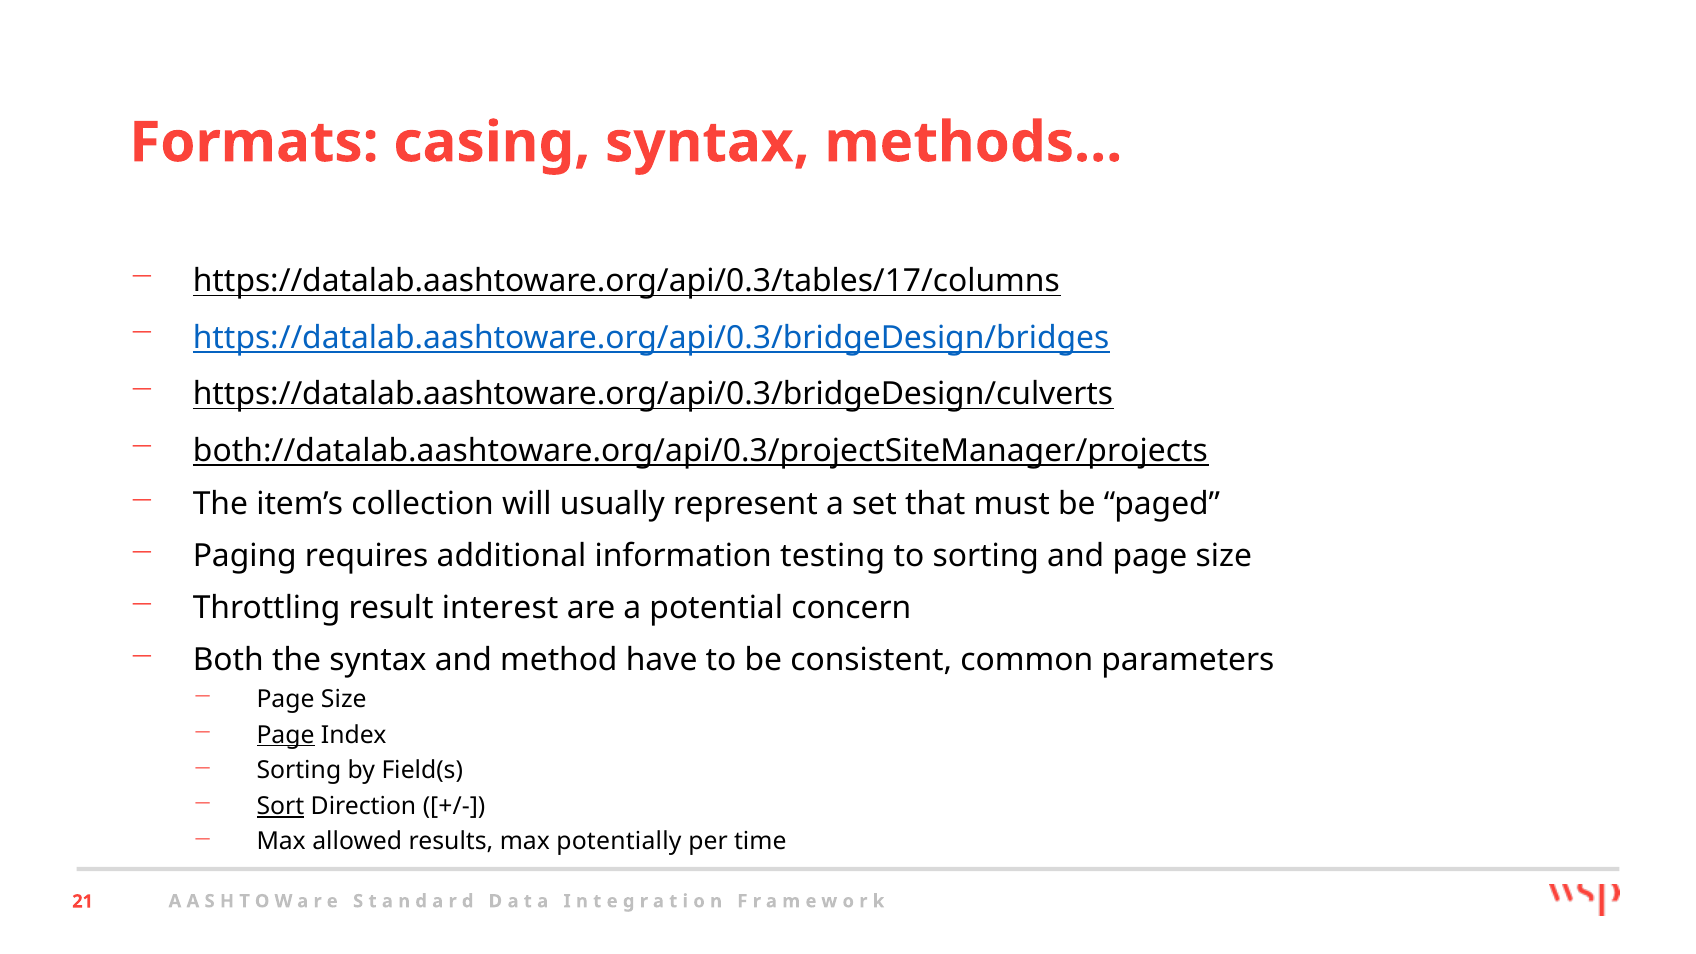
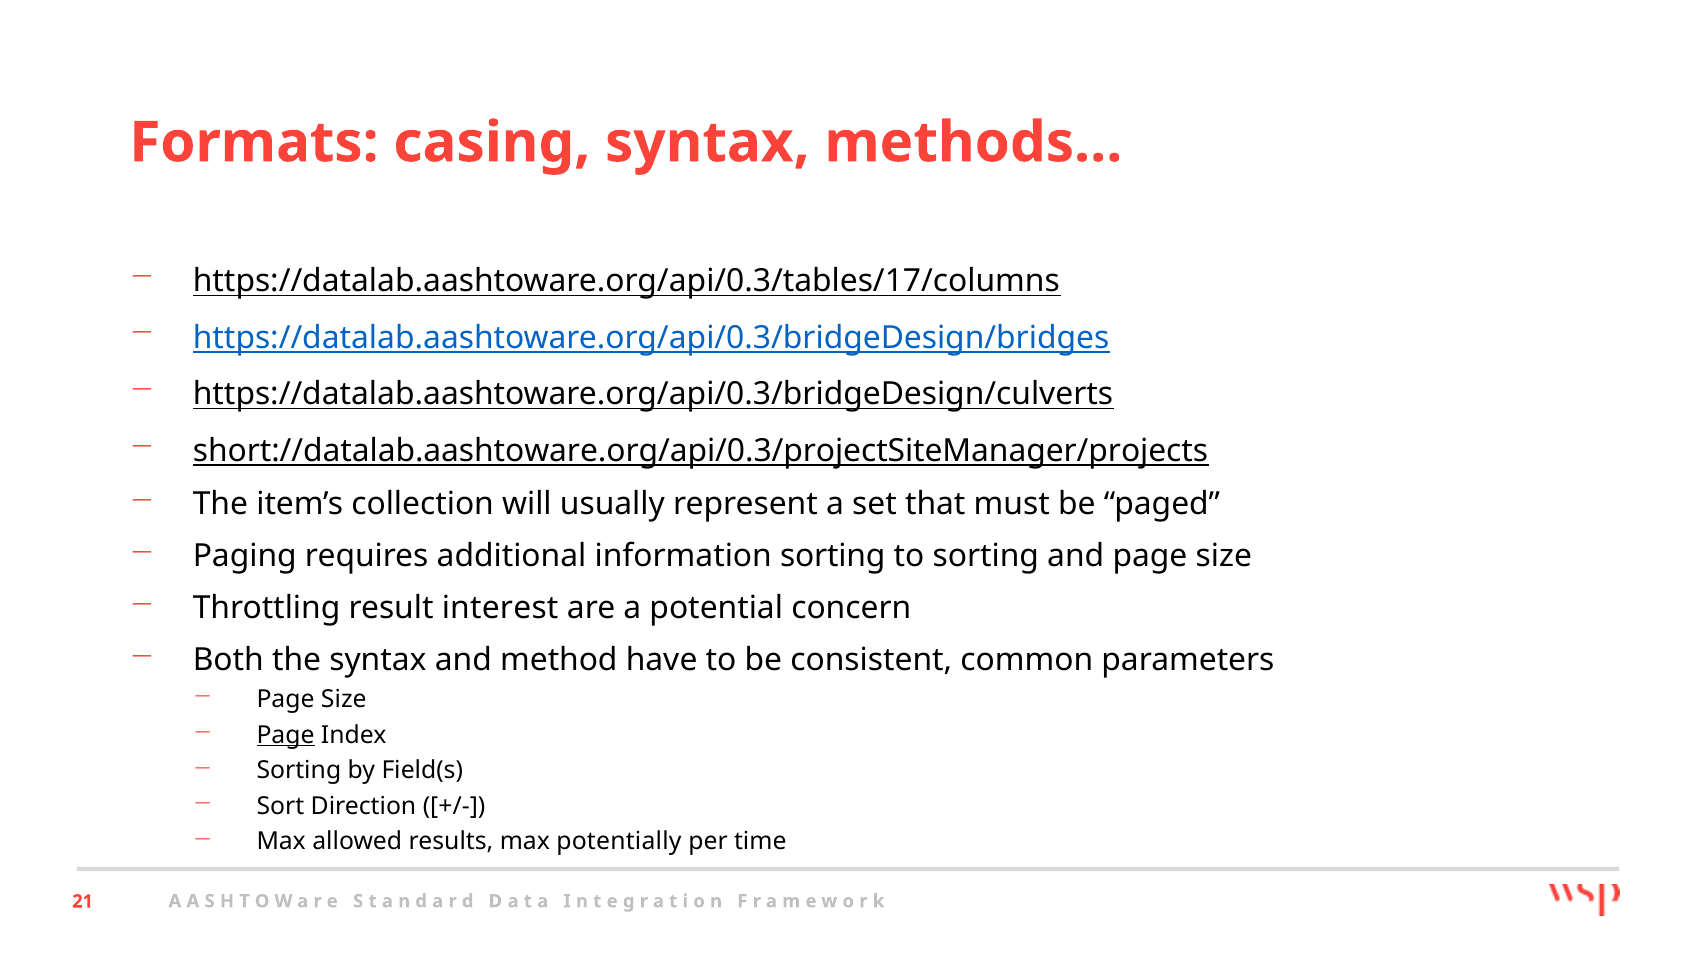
both://datalab.aashtoware.org/api/0.3/projectSiteManager/projects: both://datalab.aashtoware.org/api/0.3/projectSiteManager/projects -> short://datalab.aashtoware.org/api/0.3/projectSiteManager/projects (700, 451)
information testing: testing -> sorting (833, 556)
Sort underline: present -> none (280, 806)
